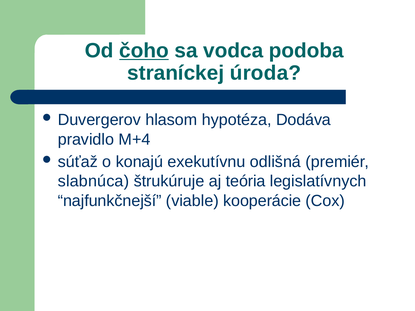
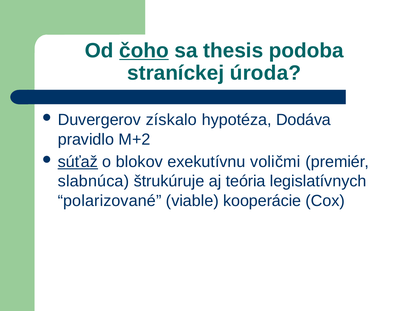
vodca: vodca -> thesis (233, 51)
hlasom: hlasom -> získalo (171, 120)
M+4: M+4 -> M+2 (134, 139)
súťaž underline: none -> present (78, 162)
konajú: konajú -> blokov (139, 162)
odlišná: odlišná -> voličmi (275, 162)
najfunkčnejší: najfunkčnejší -> polarizované (110, 201)
